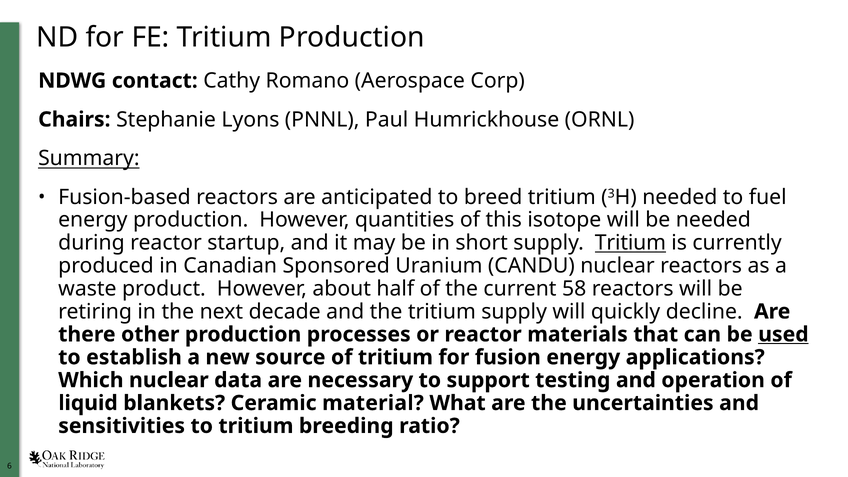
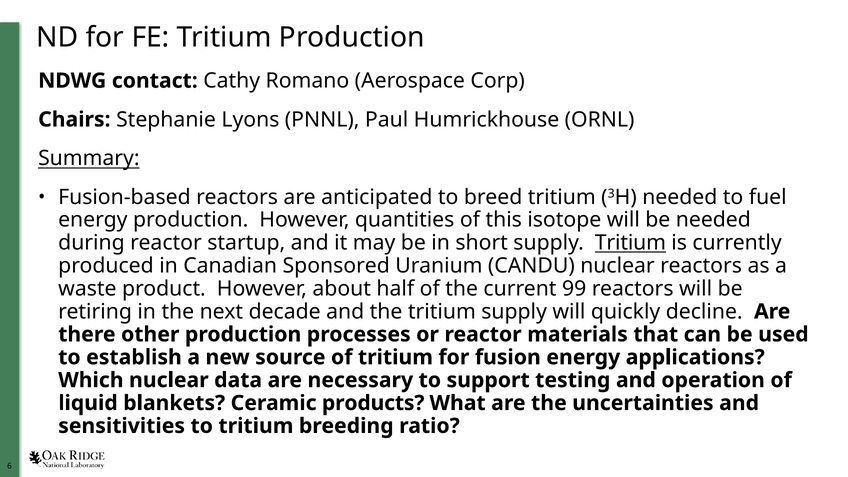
58: 58 -> 99 (574, 289)
used underline: present -> none (783, 334)
material: material -> products (373, 403)
